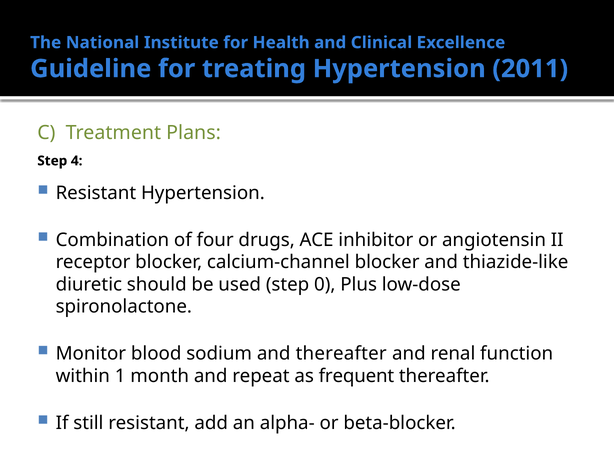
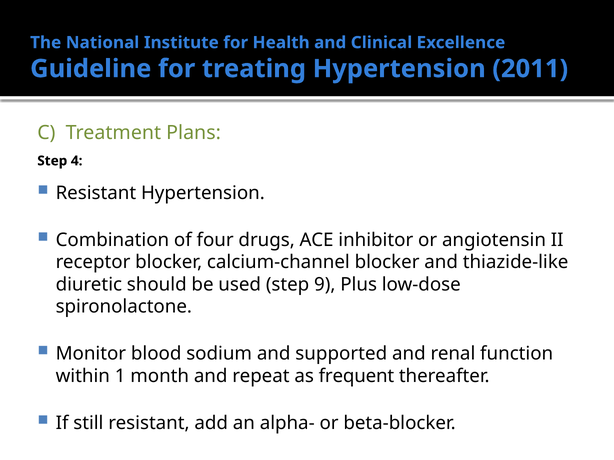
0: 0 -> 9 (325, 285)
and thereafter: thereafter -> supported (341, 354)
